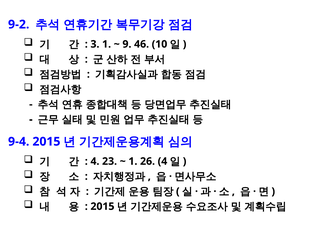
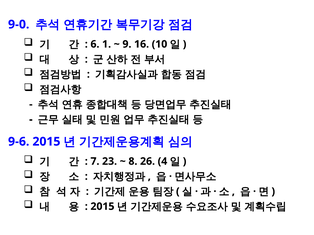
9-2: 9-2 -> 9-0 (19, 24)
3: 3 -> 6 (95, 44)
46: 46 -> 16 (142, 44)
9-4: 9-4 -> 9-6 (19, 142)
4: 4 -> 7 (95, 162)
1: 1 -> 8 (133, 162)
